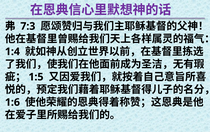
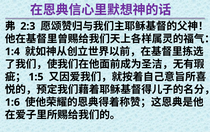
7:3: 7:3 -> 2:3 (28, 26)
